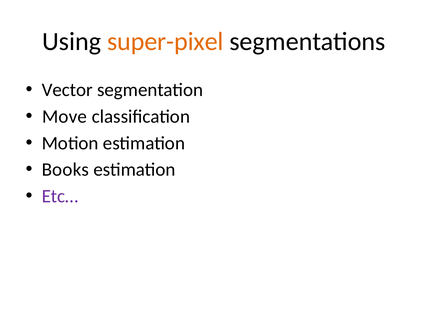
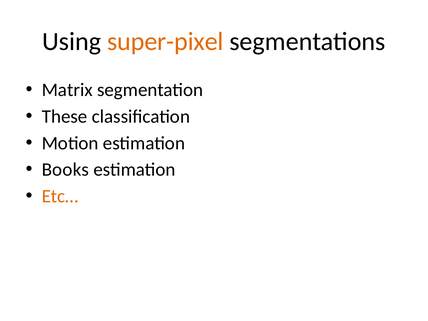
Vector: Vector -> Matrix (67, 90)
Move: Move -> These (65, 116)
Etc… colour: purple -> orange (60, 196)
